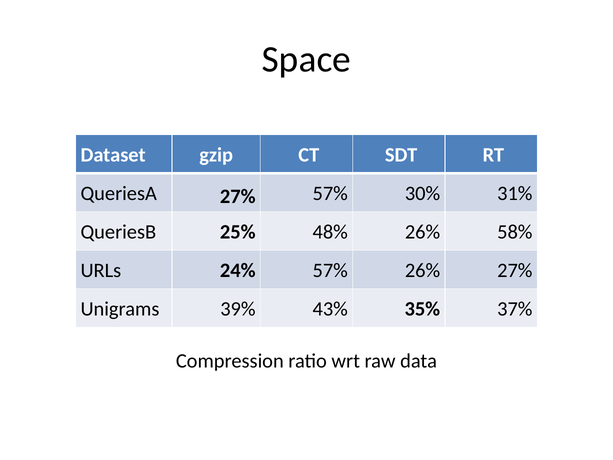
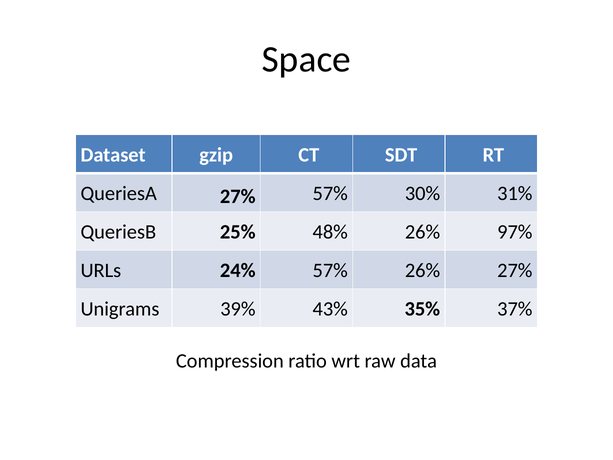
58%: 58% -> 97% (515, 232)
